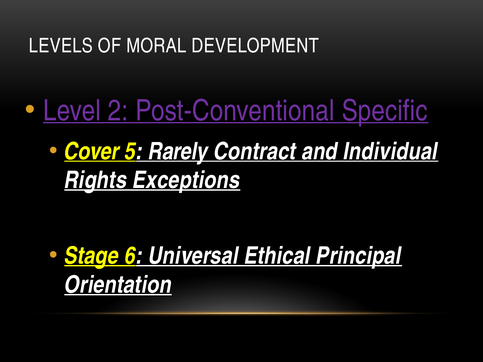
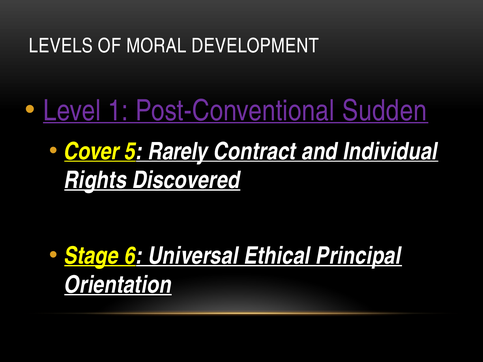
2: 2 -> 1 (118, 111)
Specific: Specific -> Sudden (384, 111)
Exceptions: Exceptions -> Discovered (186, 180)
